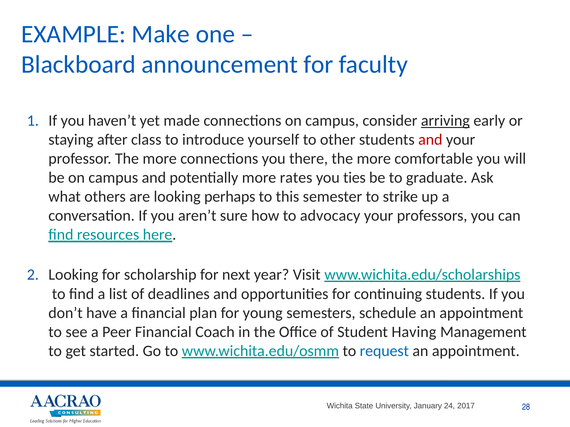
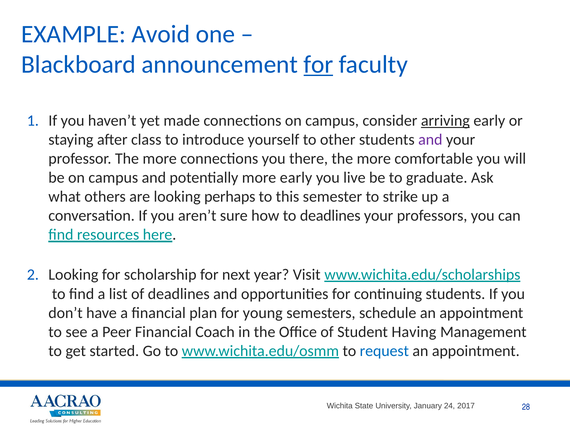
Make: Make -> Avoid (161, 34)
for underline: none -> present (318, 65)
and colour: red -> purple (430, 140)
more rates: rates -> early (296, 178)
ties: ties -> live (354, 178)
to advocacy: advocacy -> deadlines (330, 216)
